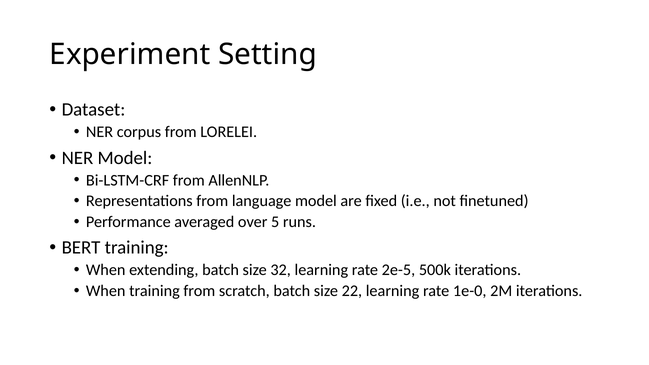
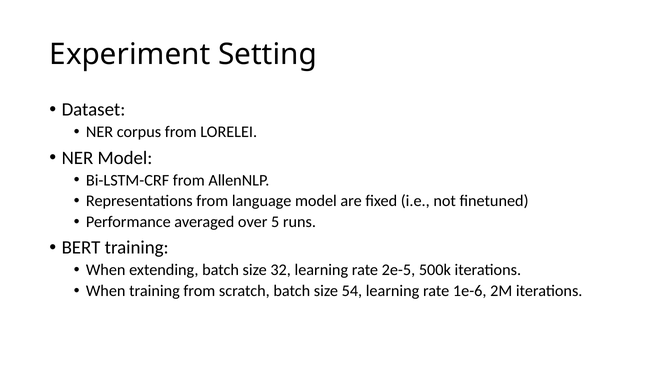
22: 22 -> 54 (352, 291)
1e-0: 1e-0 -> 1e-6 (470, 291)
